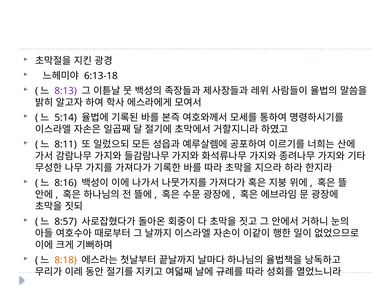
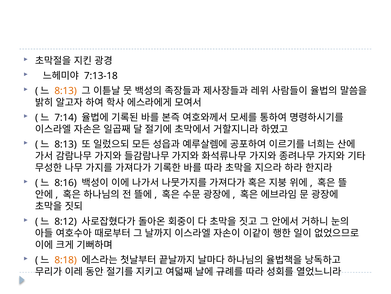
6:13-18: 6:13-18 -> 7:13-18 (101, 76)
8:13 colour: purple -> orange (66, 91)
5:14: 5:14 -> 7:14 (66, 117)
8:11: 8:11 -> 8:13 (66, 144)
8:57: 8:57 -> 8:12 (66, 221)
